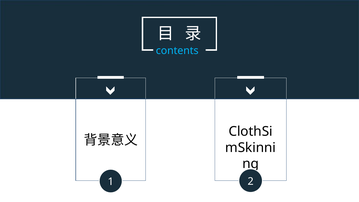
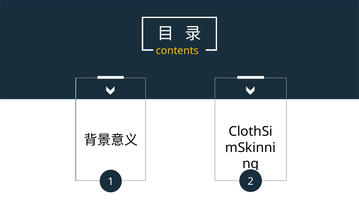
contents colour: light blue -> yellow (177, 51)
